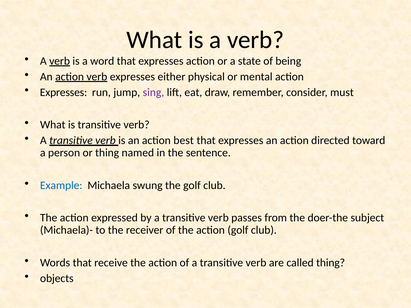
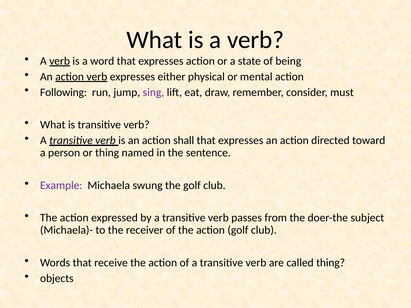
Expresses: Expresses -> Following (64, 92)
best: best -> shall (184, 141)
Example colour: blue -> purple (61, 185)
